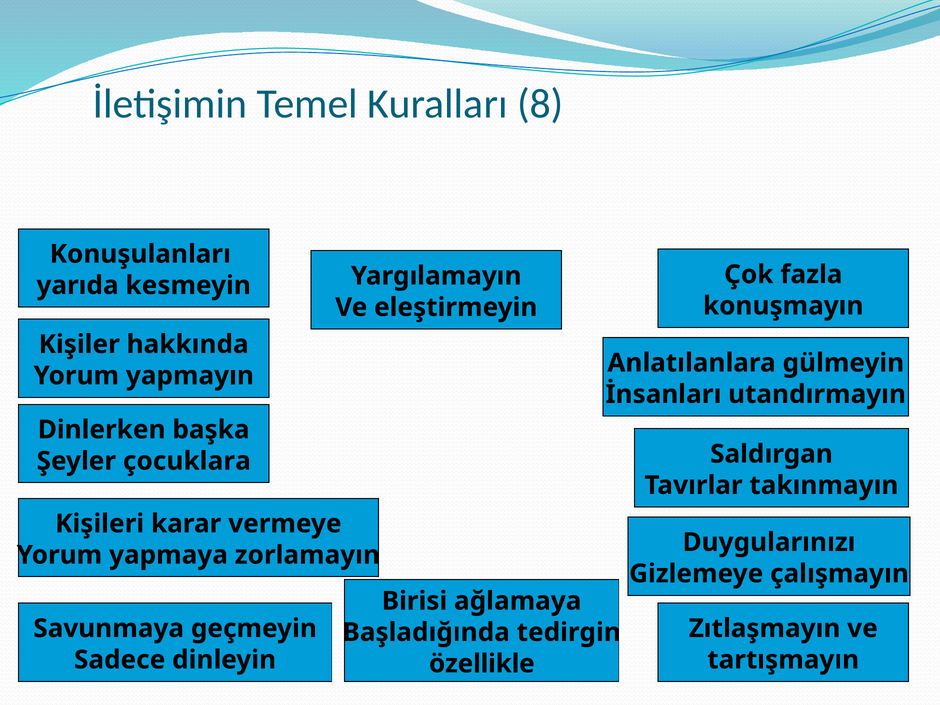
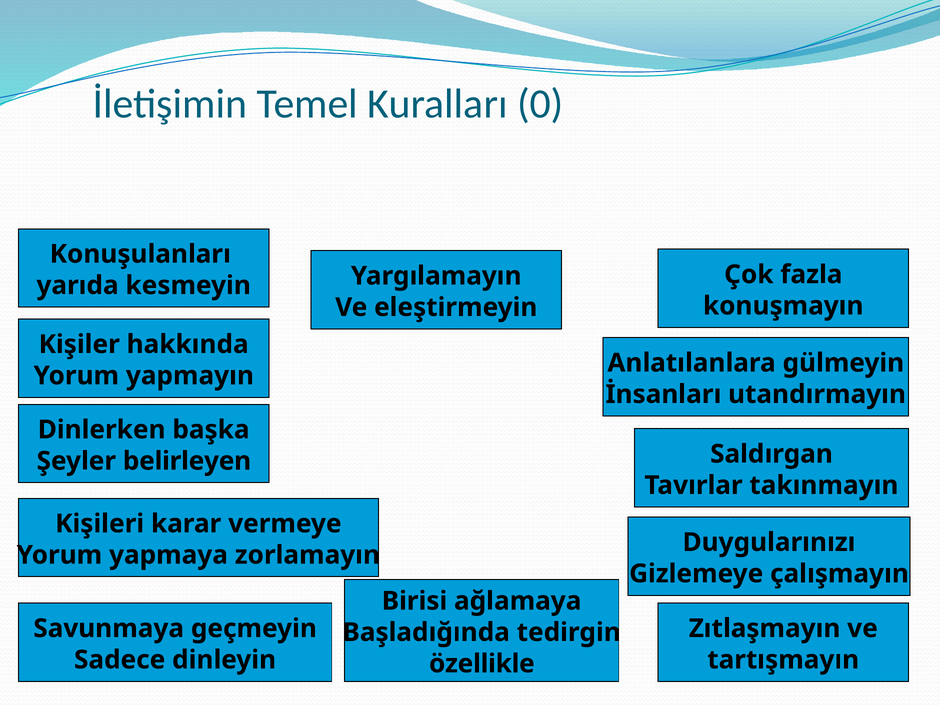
8: 8 -> 0 (540, 104)
çocuklara: çocuklara -> belirleyen (187, 461)
